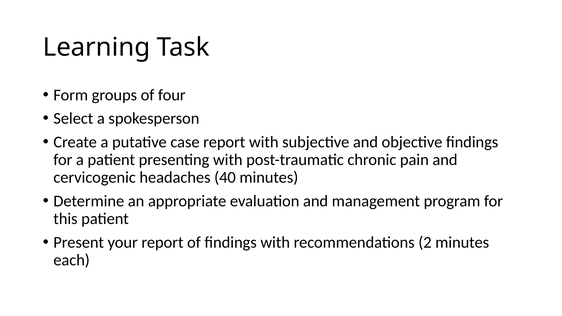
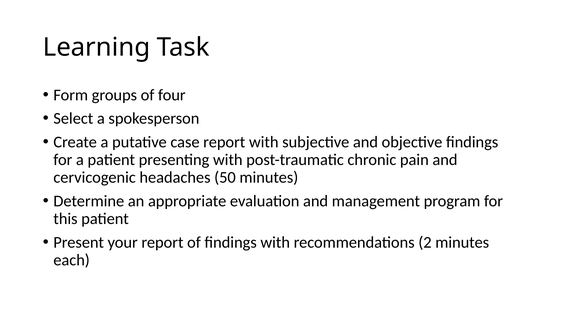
40: 40 -> 50 (225, 178)
